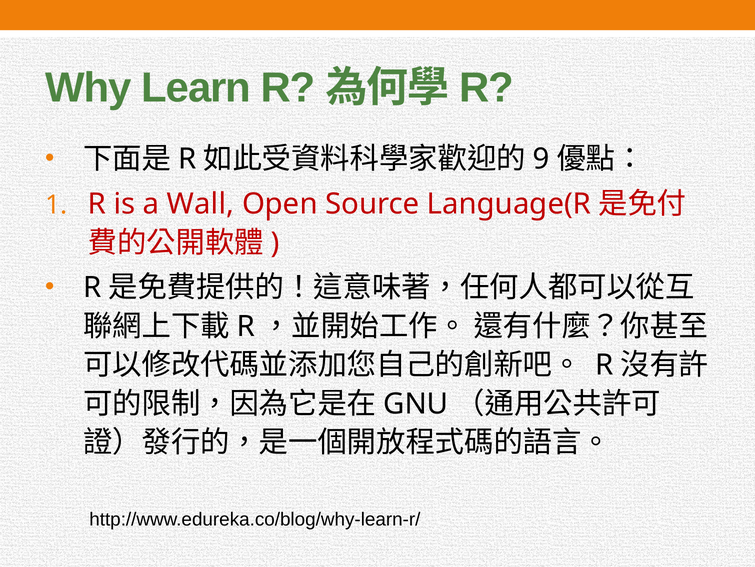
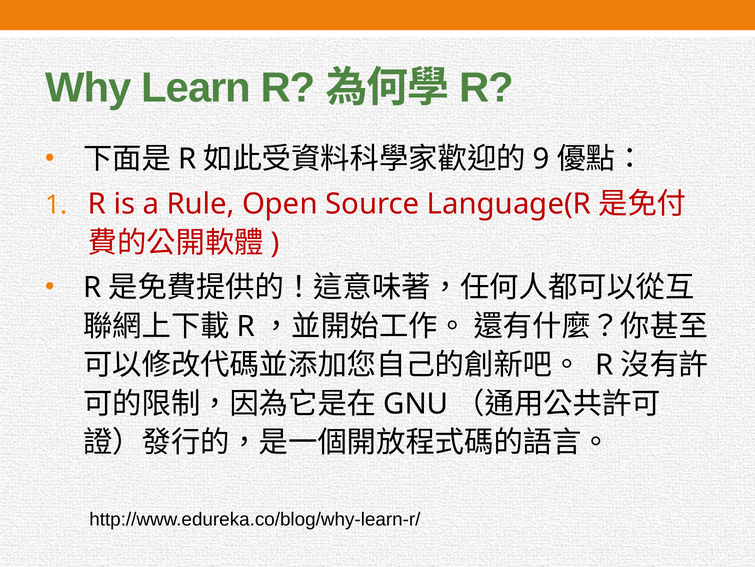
Wall: Wall -> Rule (201, 204)
